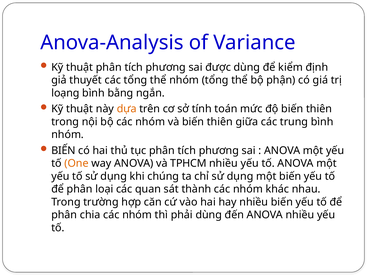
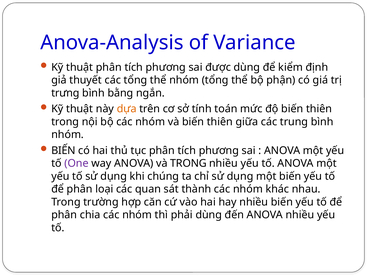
loạng: loạng -> trưng (65, 93)
One colour: orange -> purple (77, 163)
và TPHCM: TPHCM -> TRONG (188, 163)
